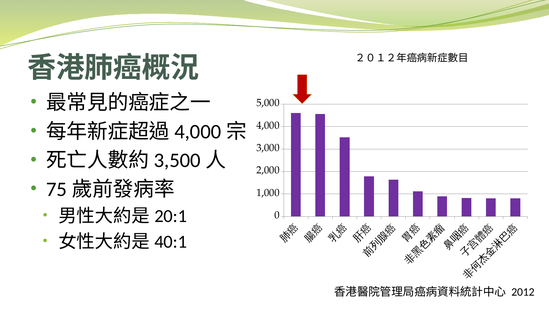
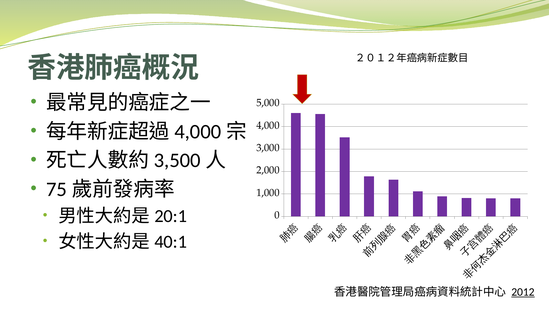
2012 underline: none -> present (523, 292)
